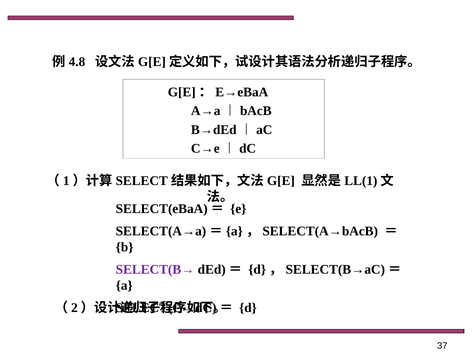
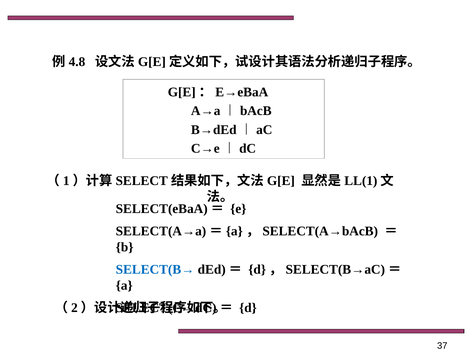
SELECT(B→ colour: purple -> blue (155, 270)
